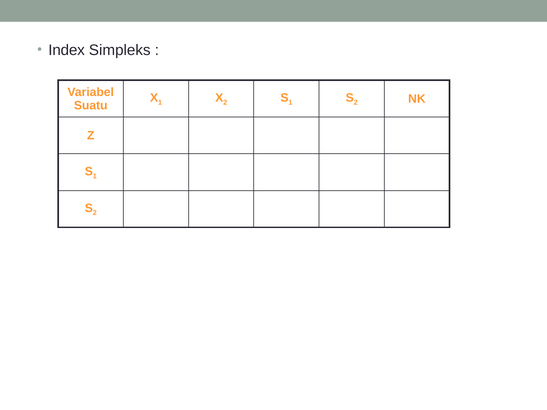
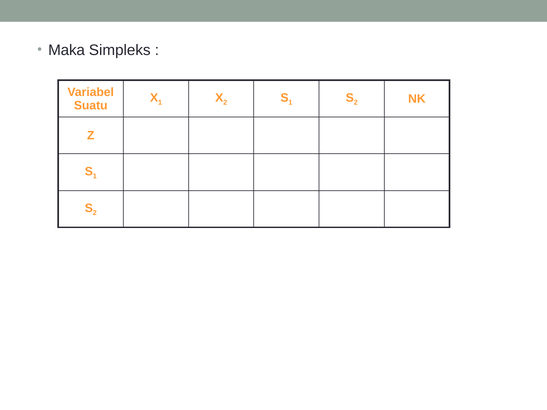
Index: Index -> Maka (67, 50)
